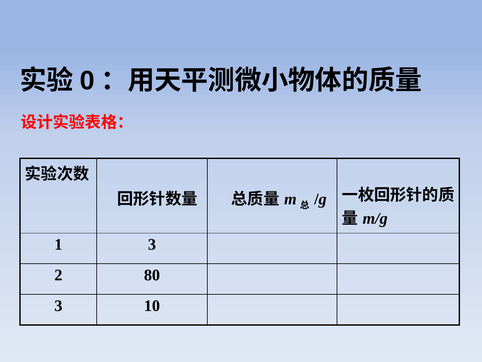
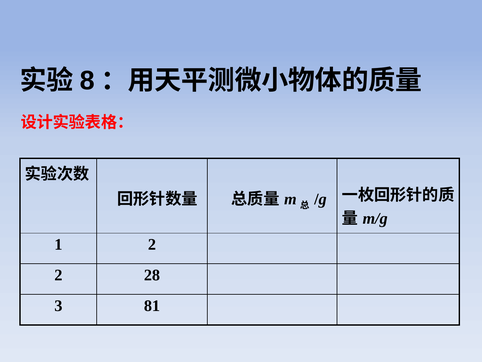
0: 0 -> 8 (87, 81)
1 3: 3 -> 2 (152, 244)
80: 80 -> 28 (152, 275)
10: 10 -> 81 (152, 305)
